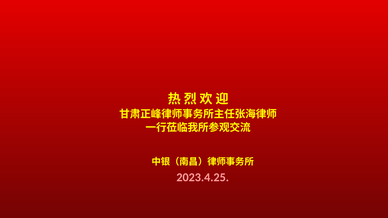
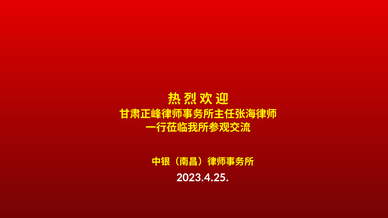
2023.4.25 colour: pink -> white (203, 177)
